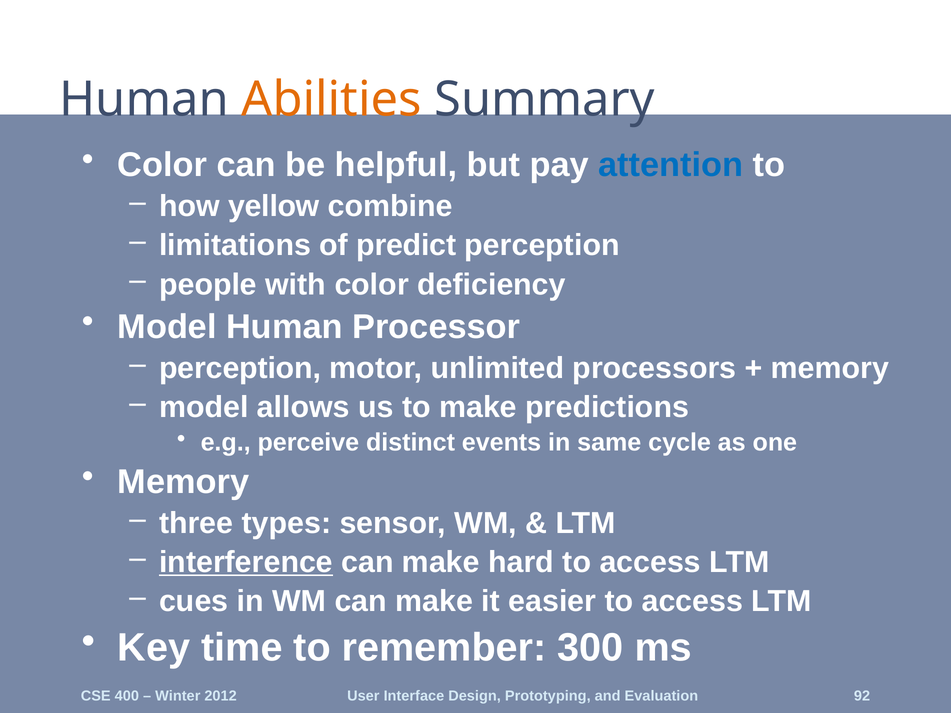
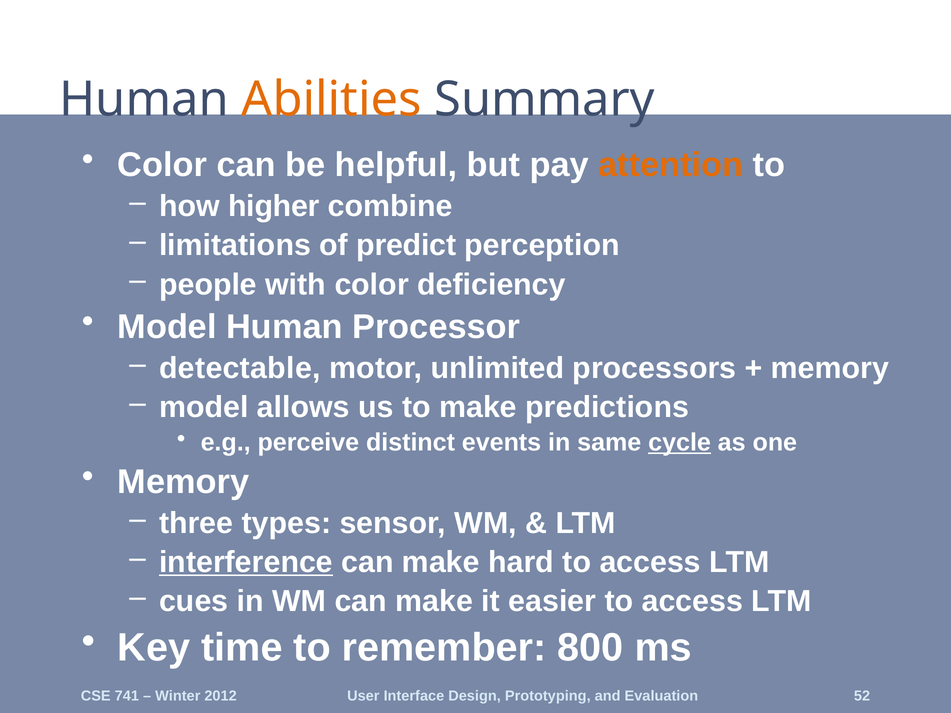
attention colour: blue -> orange (671, 165)
yellow: yellow -> higher (274, 206)
perception: perception -> detectable (240, 368)
cycle underline: none -> present (680, 443)
300: 300 -> 800 (590, 648)
400: 400 -> 741 (127, 696)
92: 92 -> 52 (862, 696)
